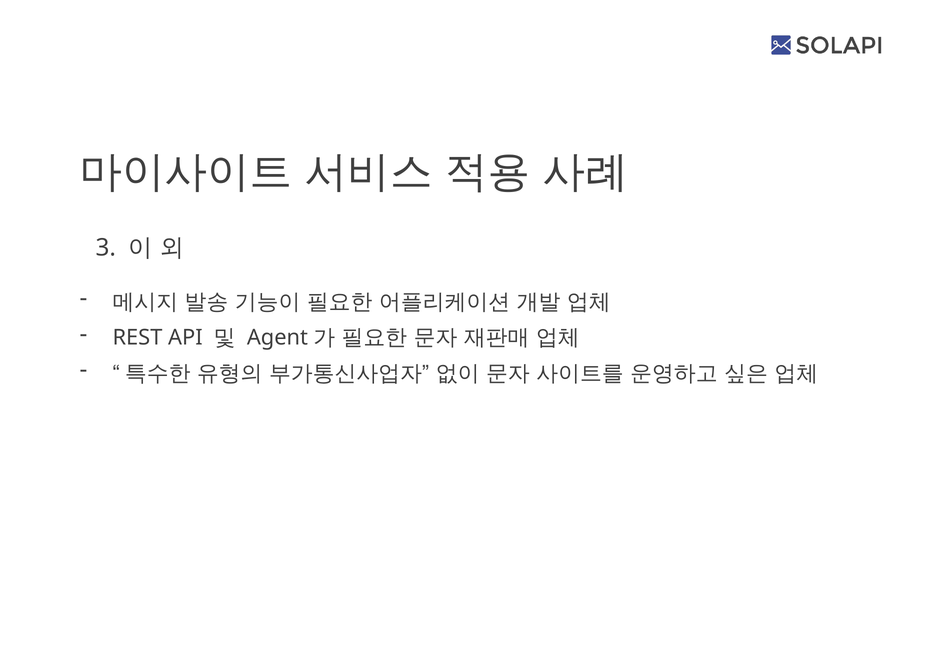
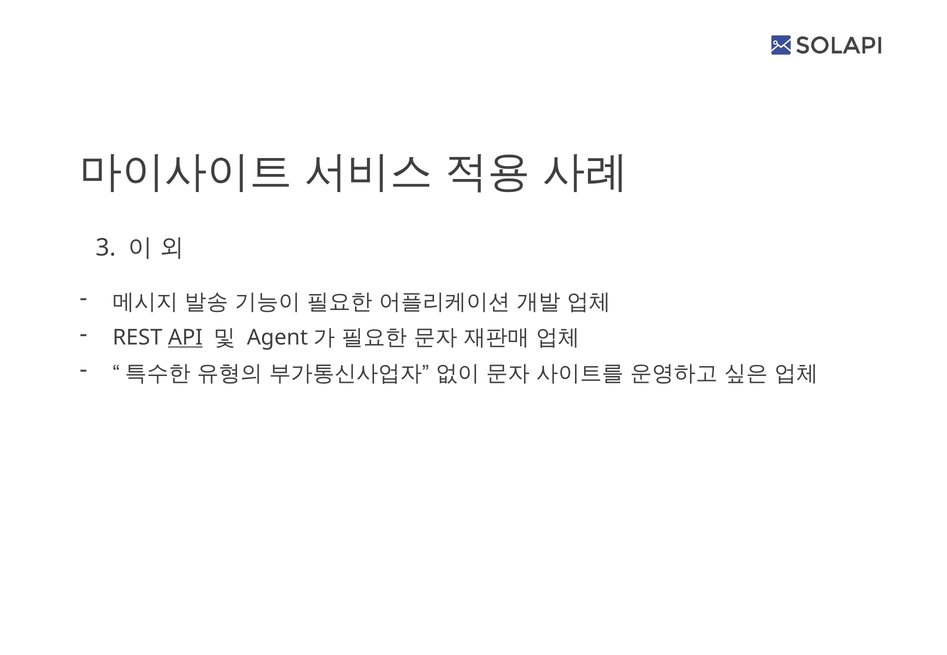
API underline: none -> present (185, 338)
